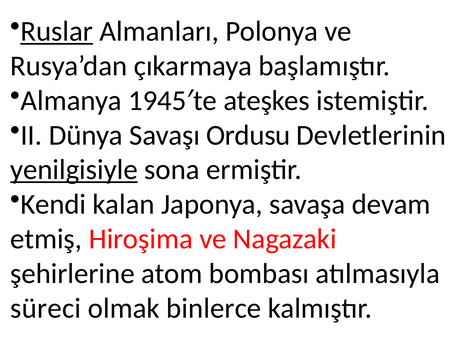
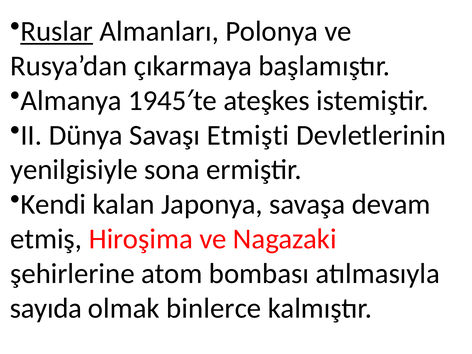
Ordusu: Ordusu -> Etmişti (248, 135)
yenilgisiyle underline: present -> none (74, 170)
süreci: süreci -> sayıda (46, 308)
